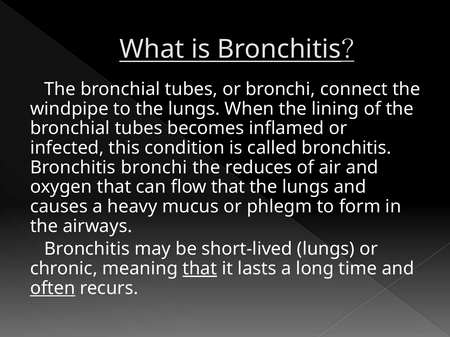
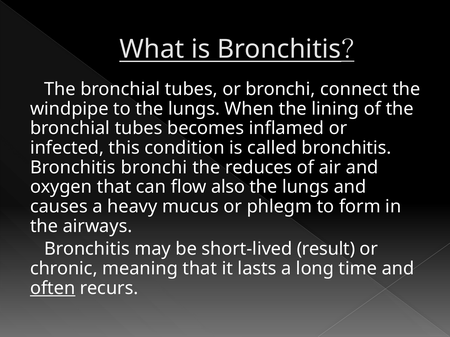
flow that: that -> also (228, 187)
short-lived lungs: lungs -> result (326, 249)
that underline: present -> none (200, 269)
